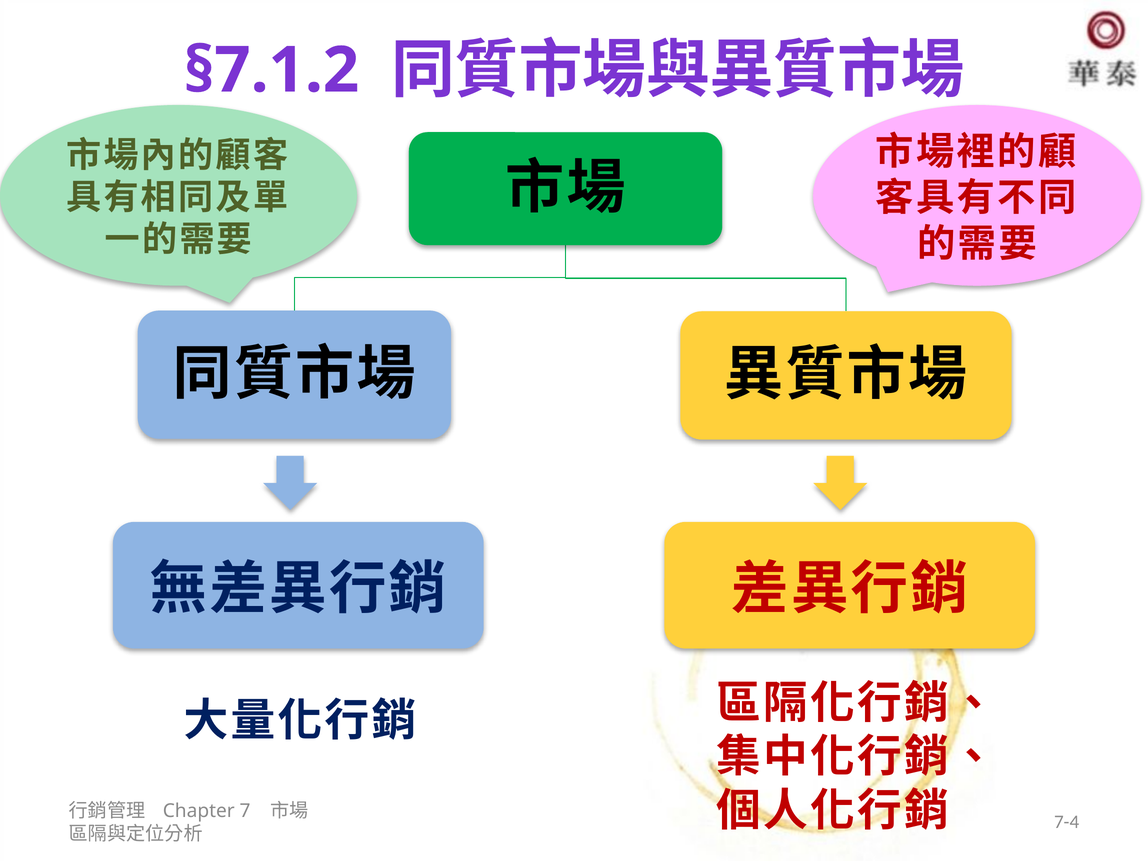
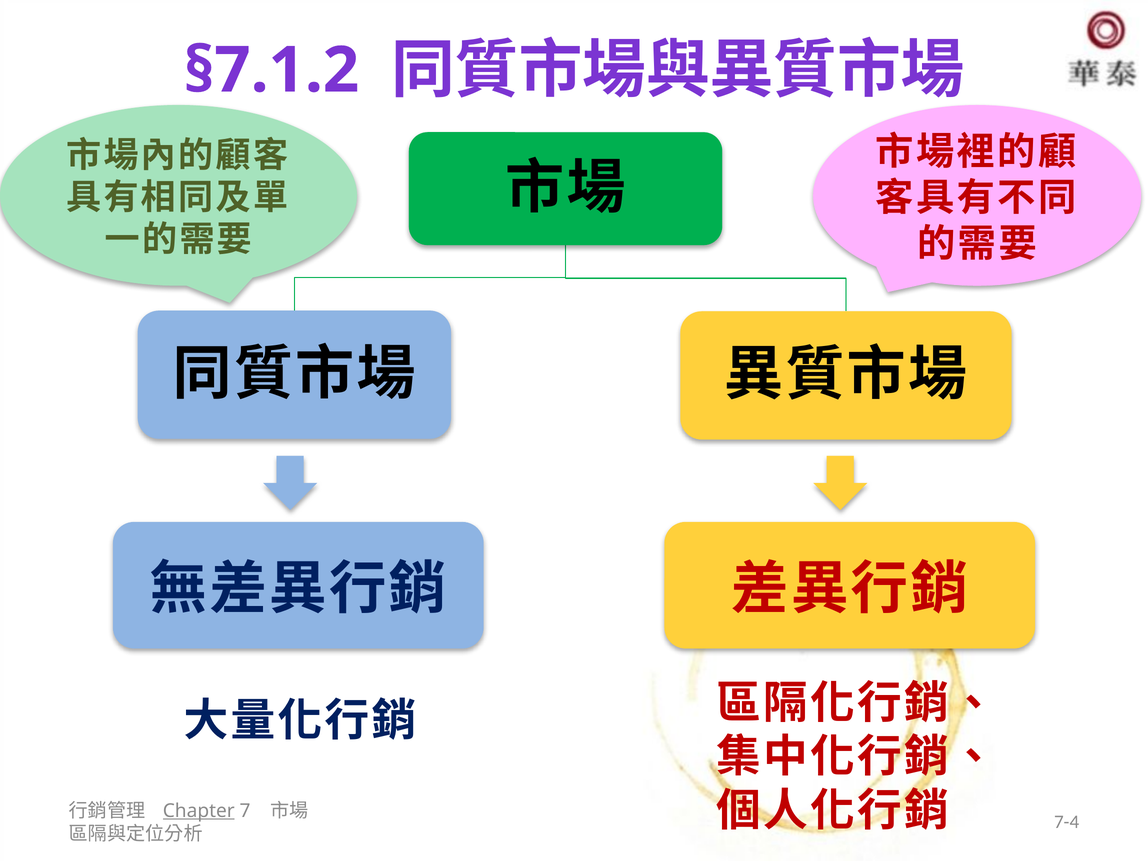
Chapter underline: none -> present (199, 811)
